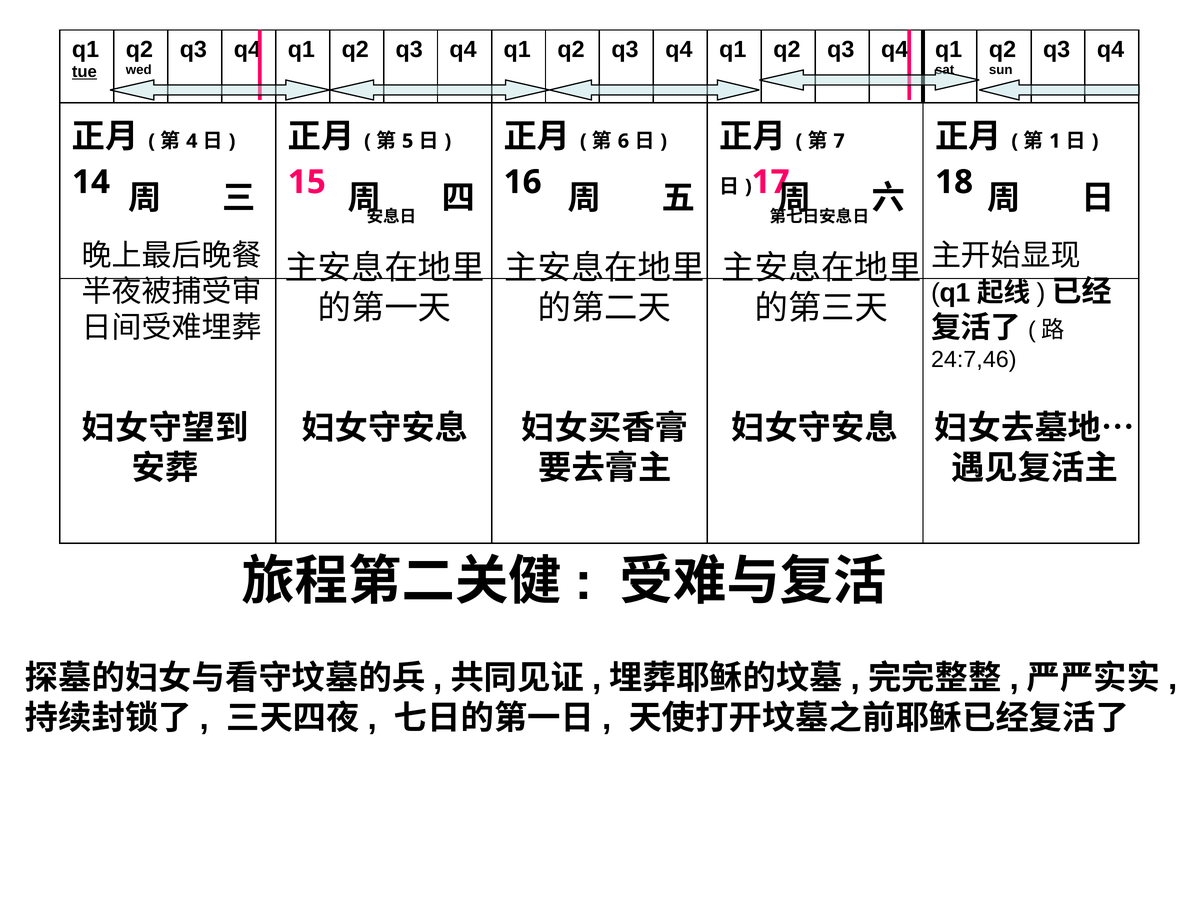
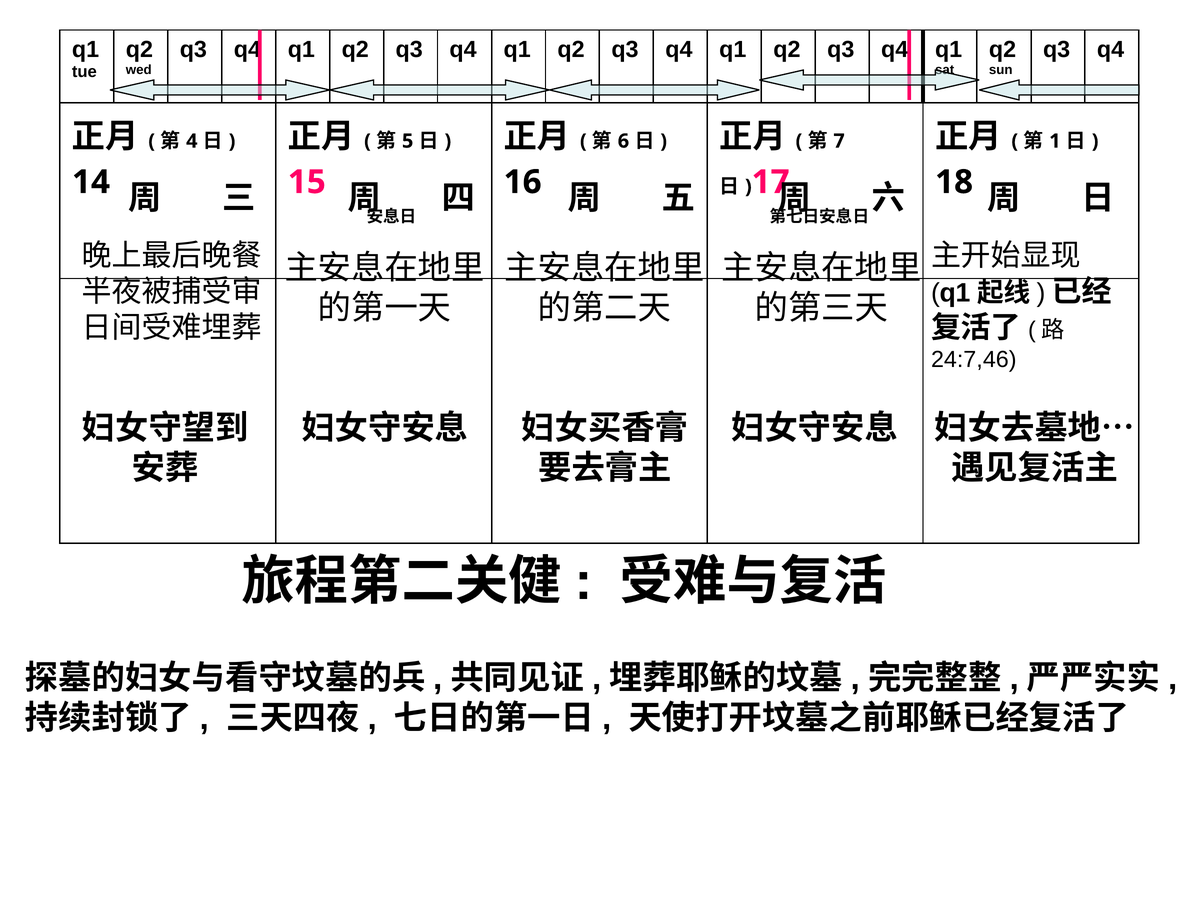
tue underline: present -> none (84, 72)
